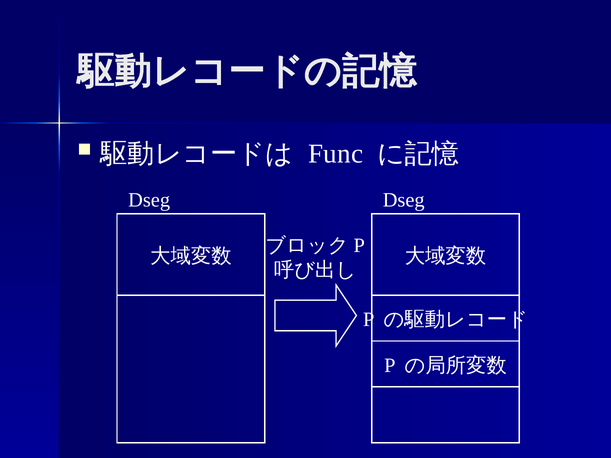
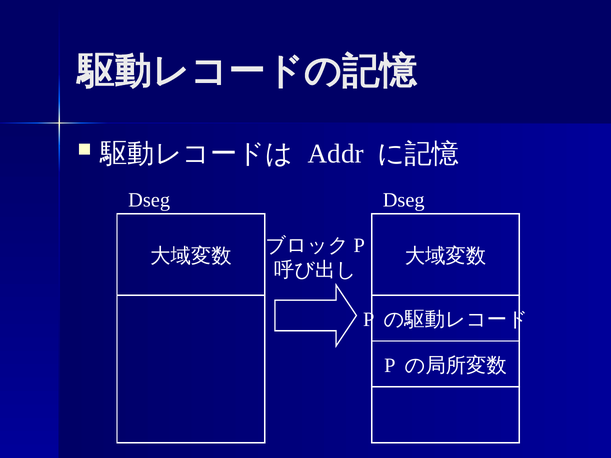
Func: Func -> Addr (336, 154)
